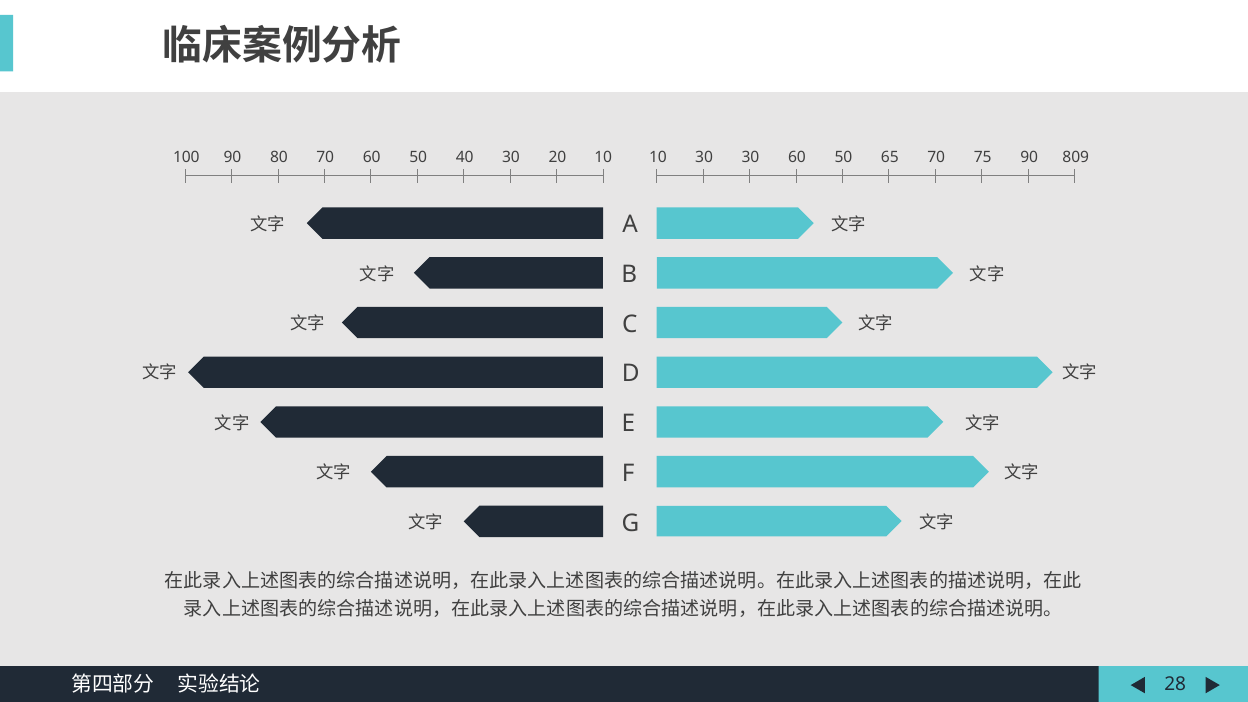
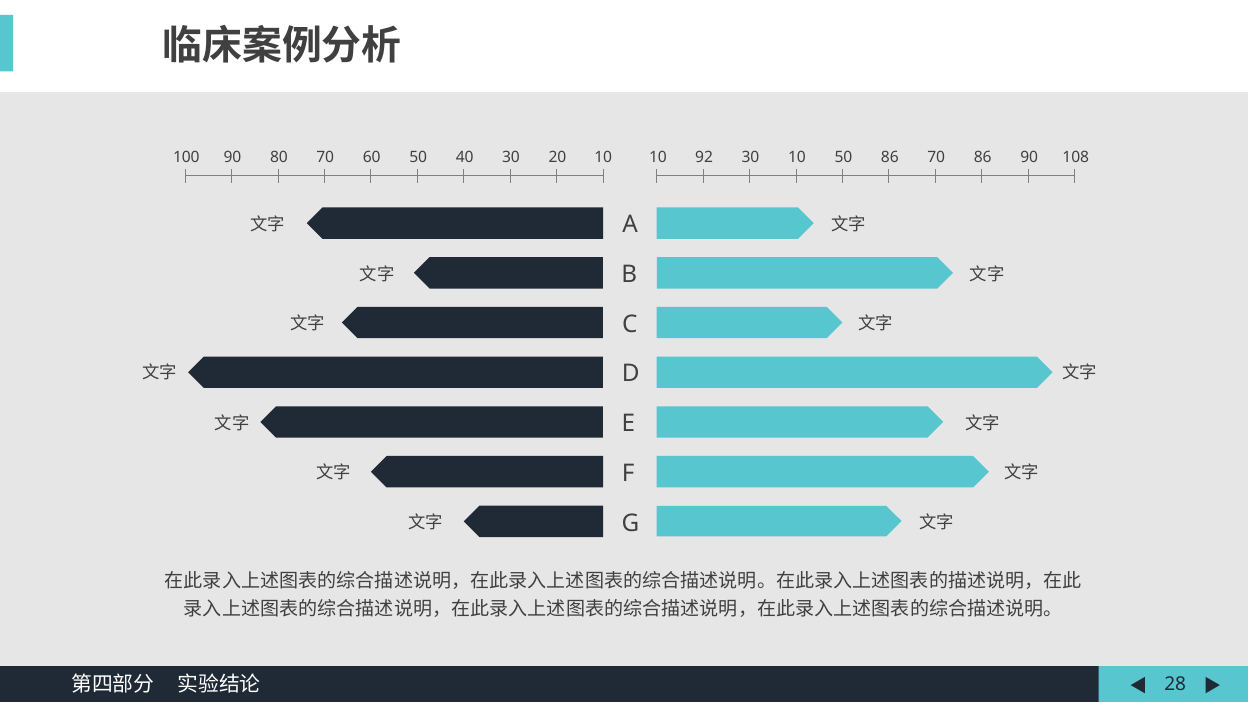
10 30: 30 -> 92 (704, 157)
30 60: 60 -> 10 (797, 157)
50 65: 65 -> 86 (890, 157)
70 75: 75 -> 86 (983, 157)
809: 809 -> 108 (1076, 157)
